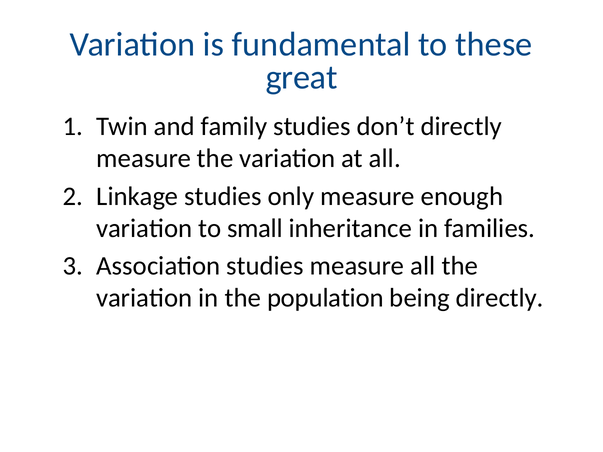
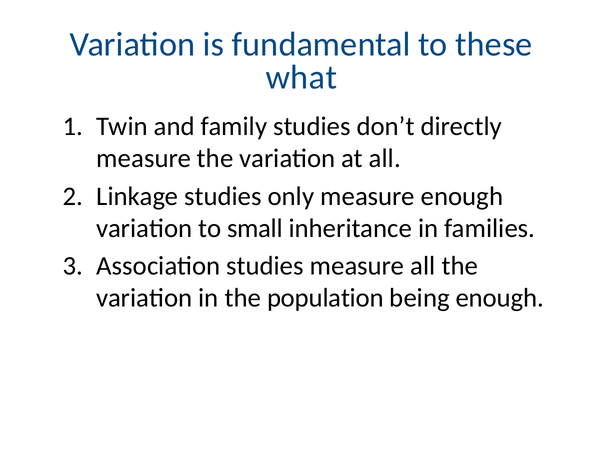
great: great -> what (301, 77)
being directly: directly -> enough (500, 298)
